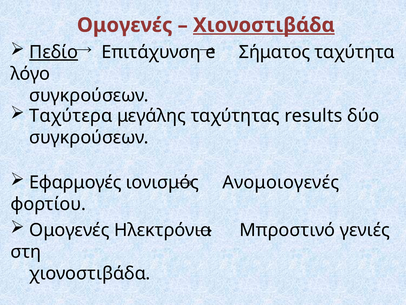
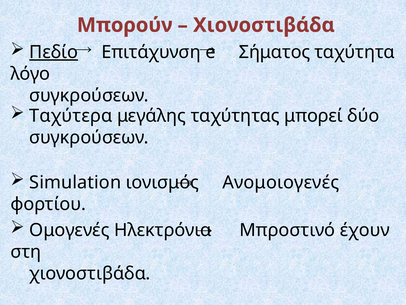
Ομογενές: Ομογενές -> Μπορούν (125, 25)
Χιονοστιβάδα underline: present -> none (264, 25)
results: results -> μπορεί (314, 116)
Εφαρμογές: Εφαρμογές -> Simulation (75, 182)
γενιές: γενιές -> έχουν (365, 230)
